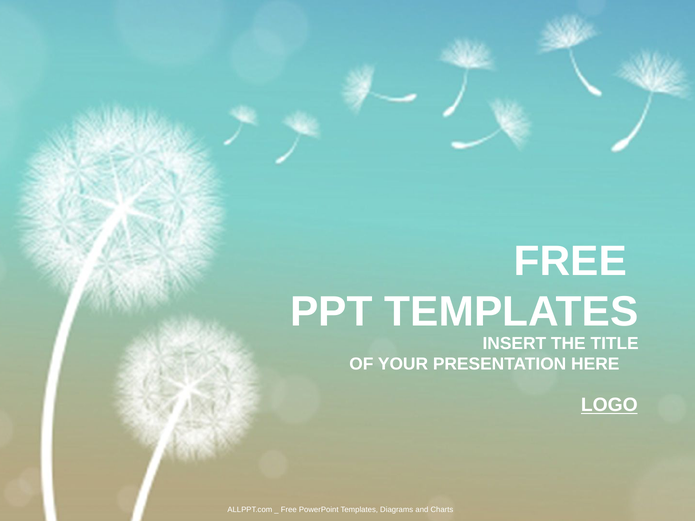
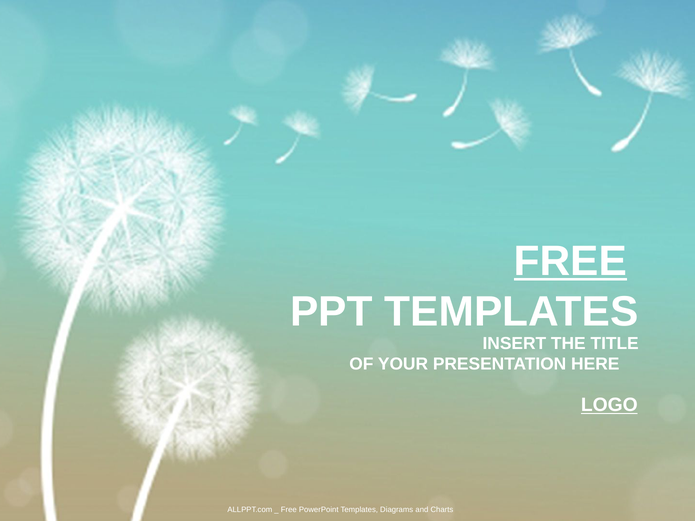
FREE underline: none -> present (570, 261)
